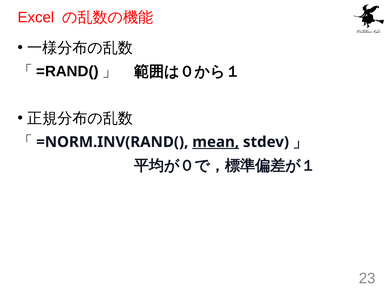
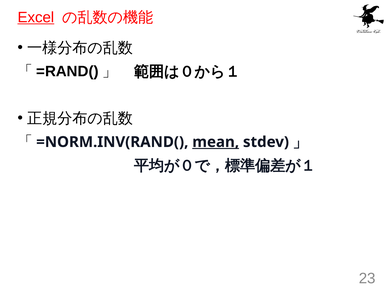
Excel underline: none -> present (36, 17)
